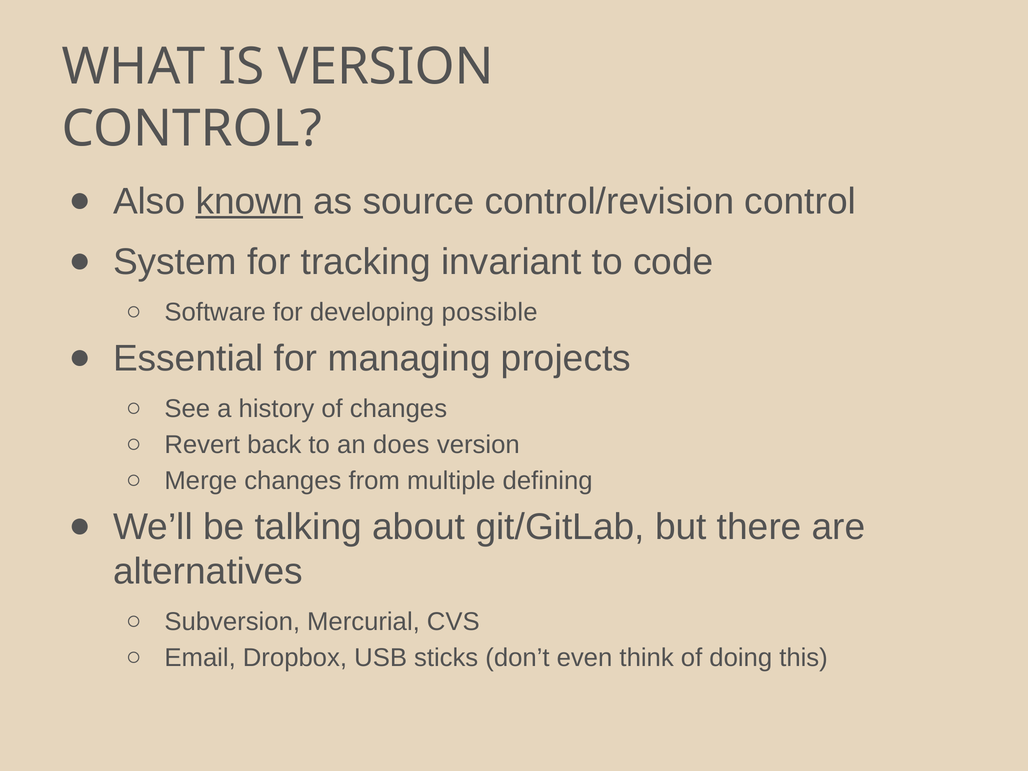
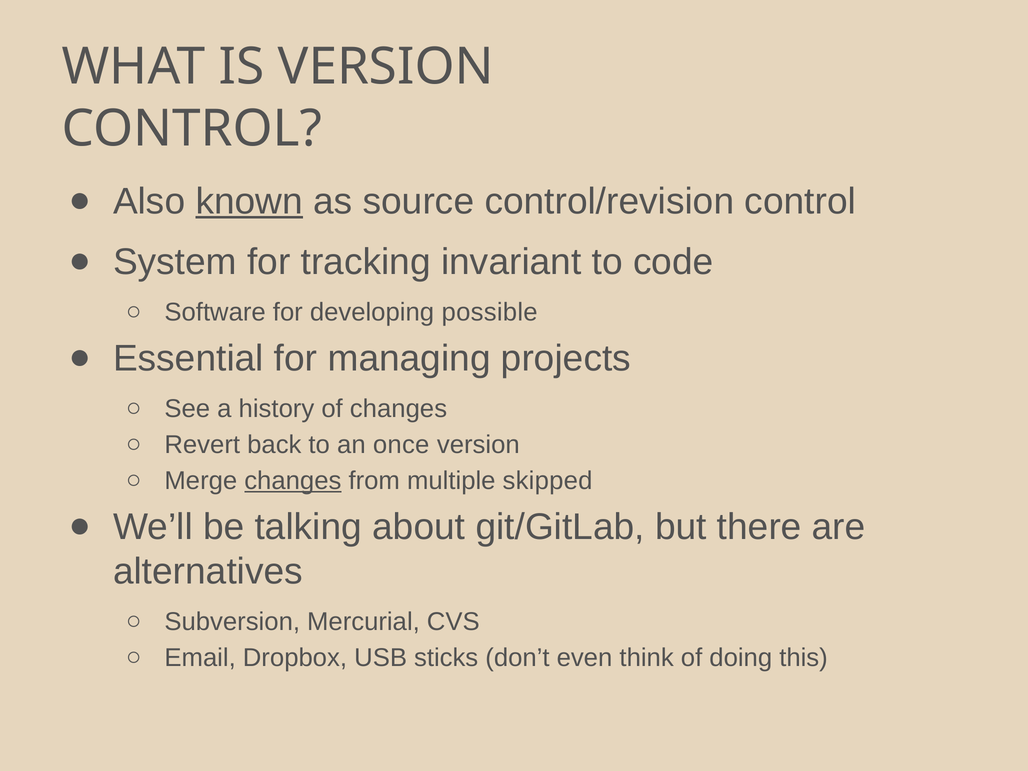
does: does -> once (401, 445)
changes underline: none -> present (293, 481)
defining: defining -> skipped (548, 481)
